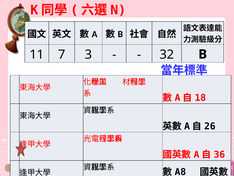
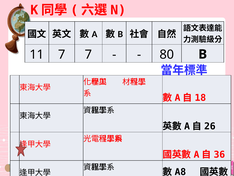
7 3: 3 -> 7 (88, 54)
32: 32 -> 80 (167, 54)
